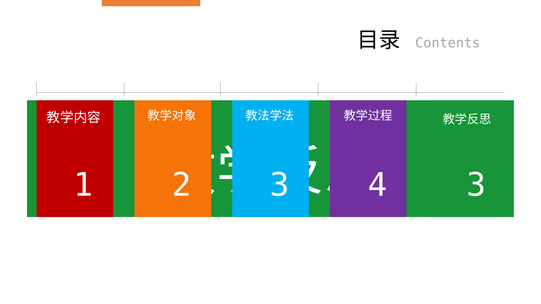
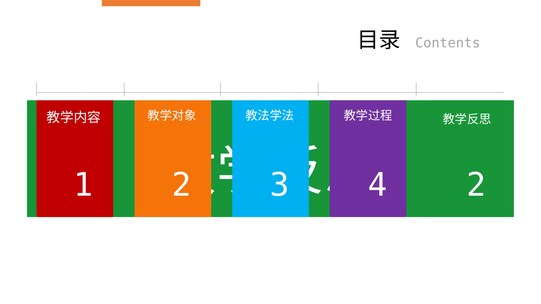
3: 3 -> 2 (476, 185)
